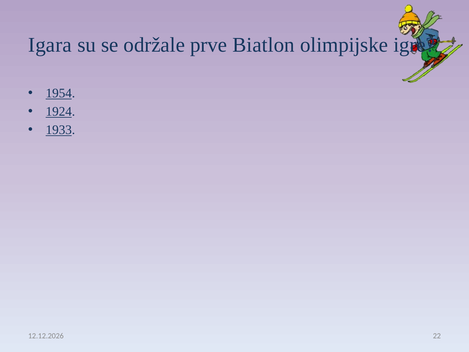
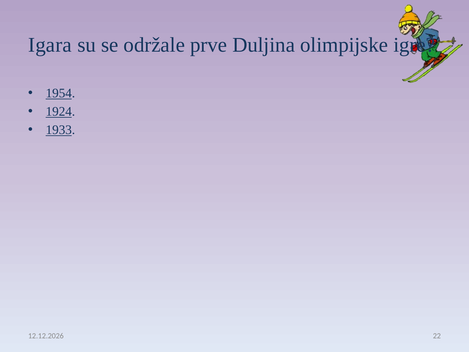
Biatlon: Biatlon -> Duljina (264, 45)
